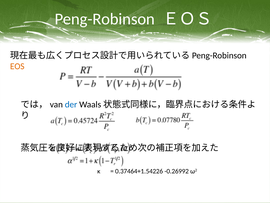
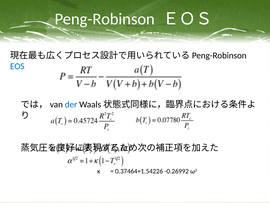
EOS colour: orange -> blue (17, 66)
